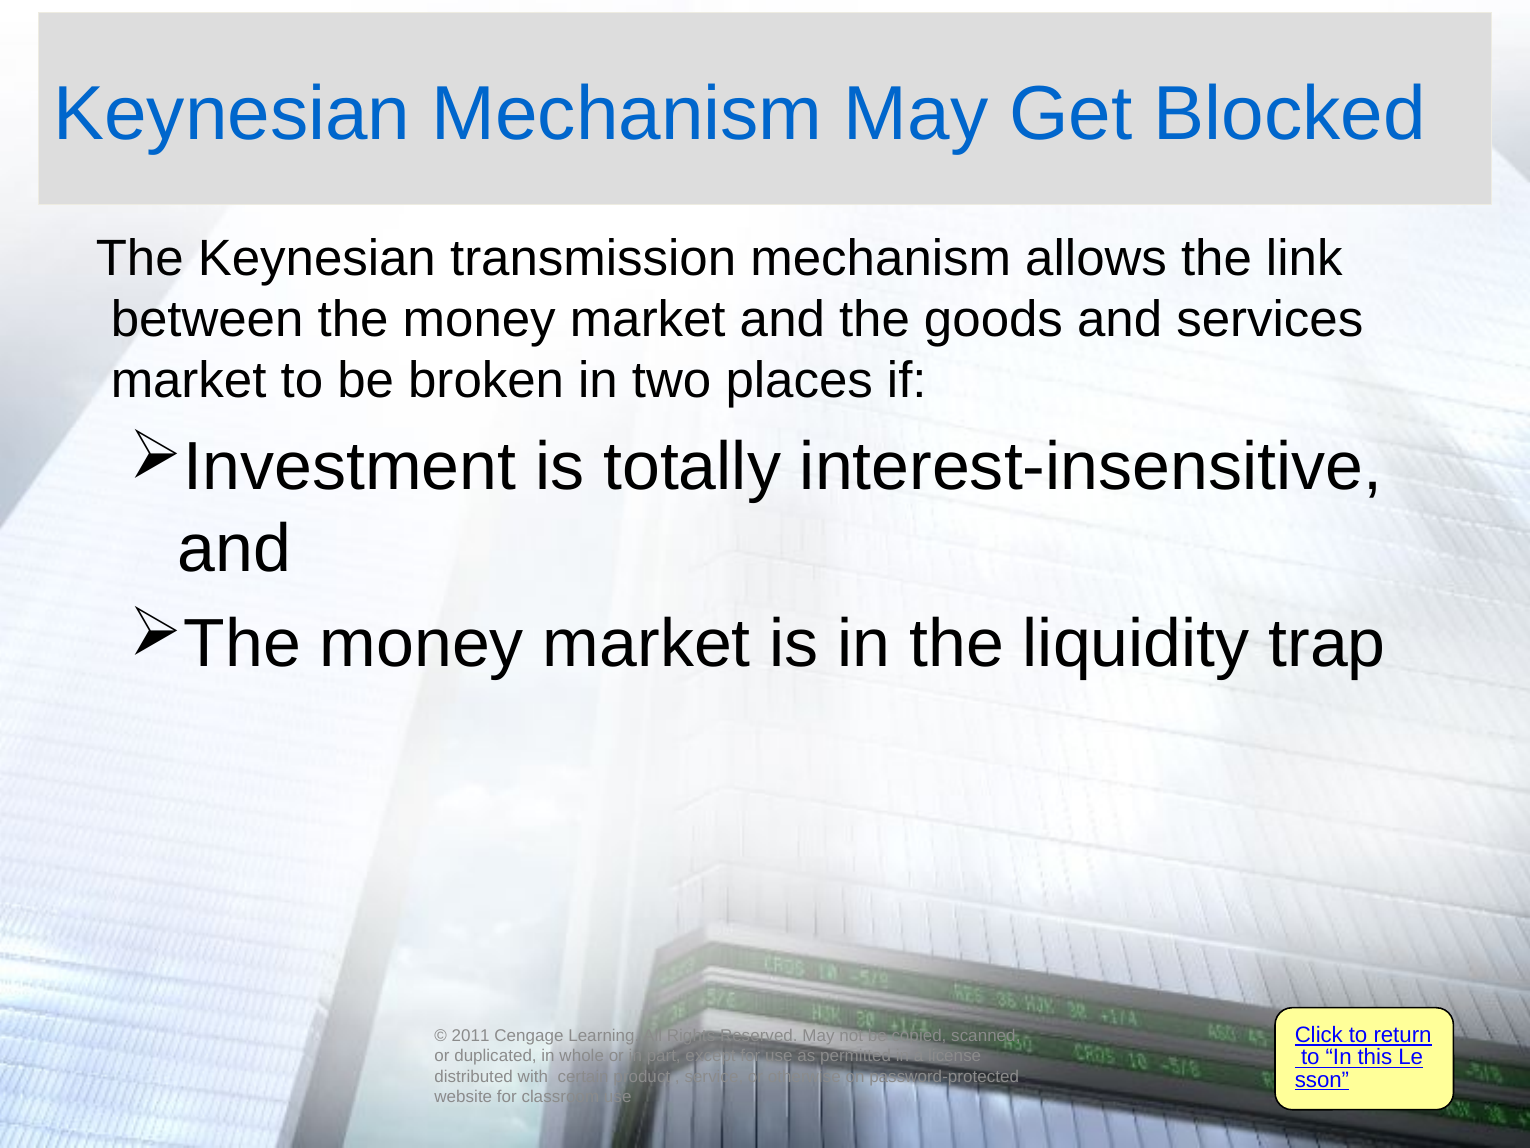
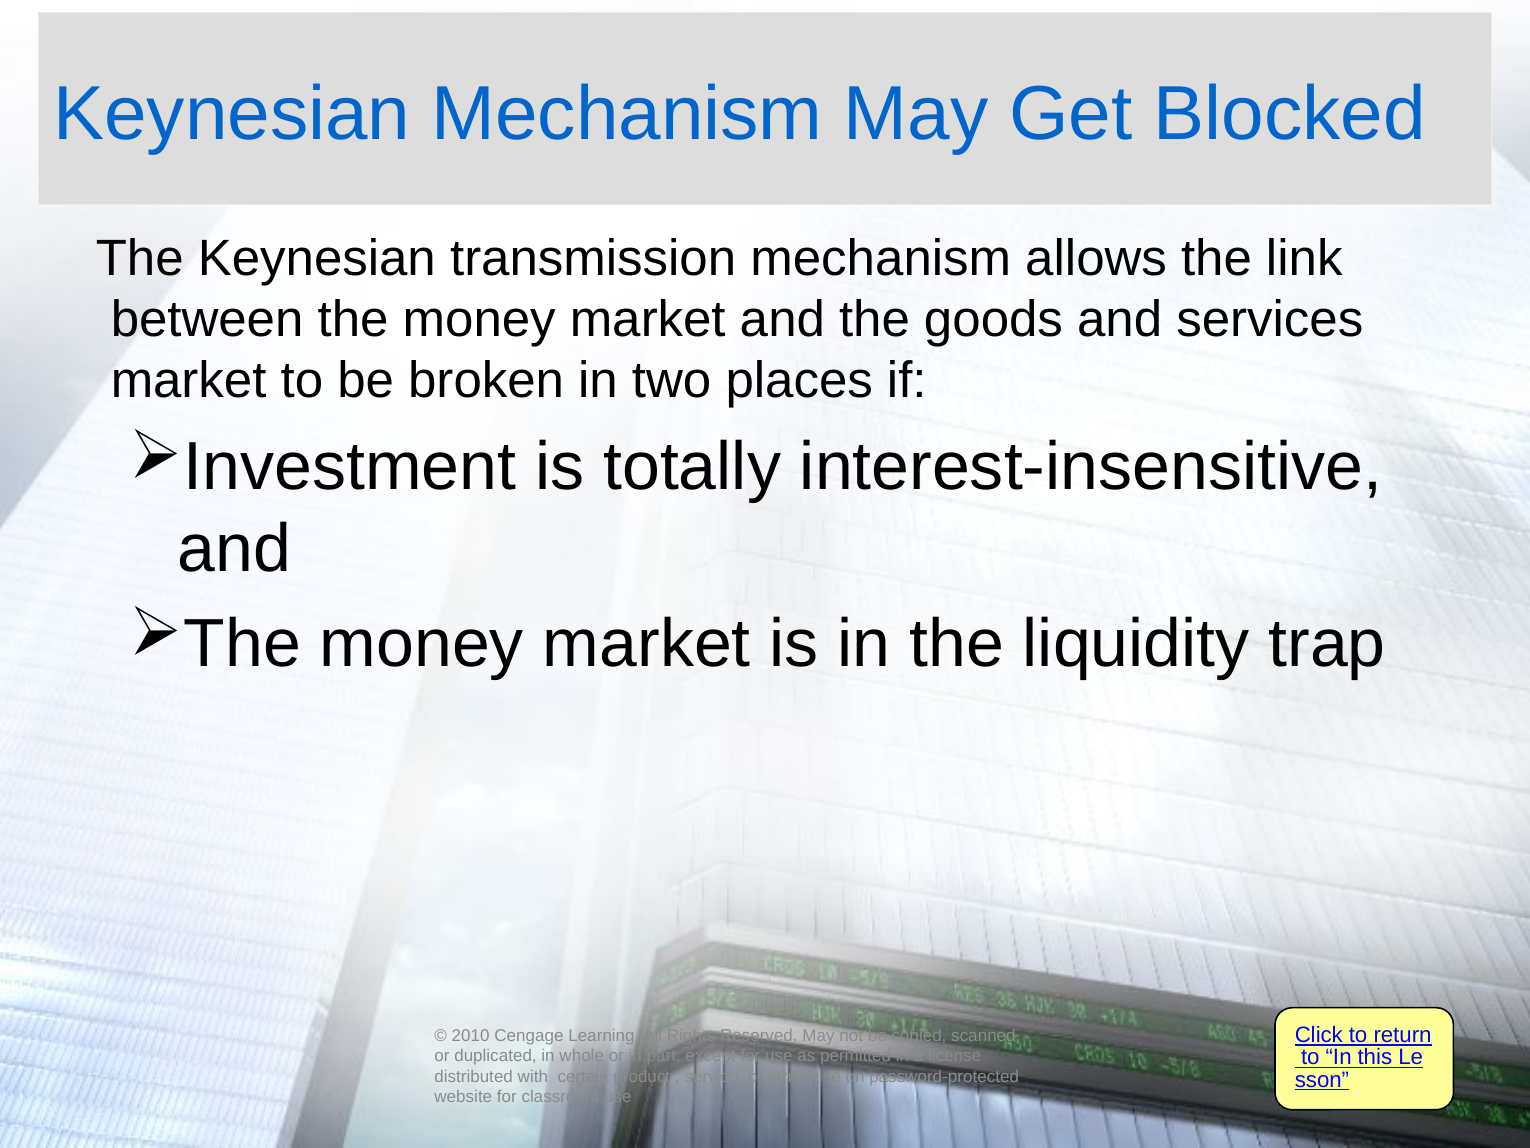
2011: 2011 -> 2010 (471, 1036)
